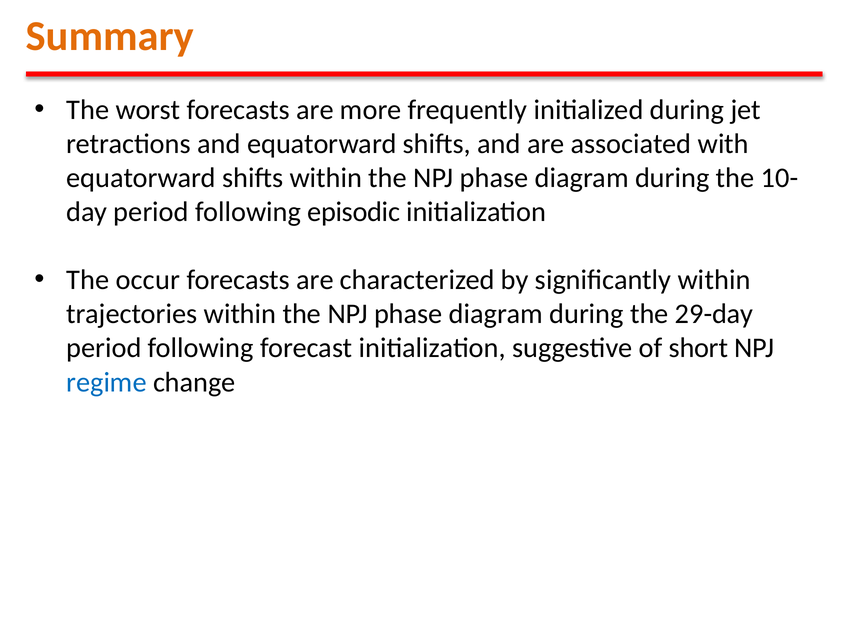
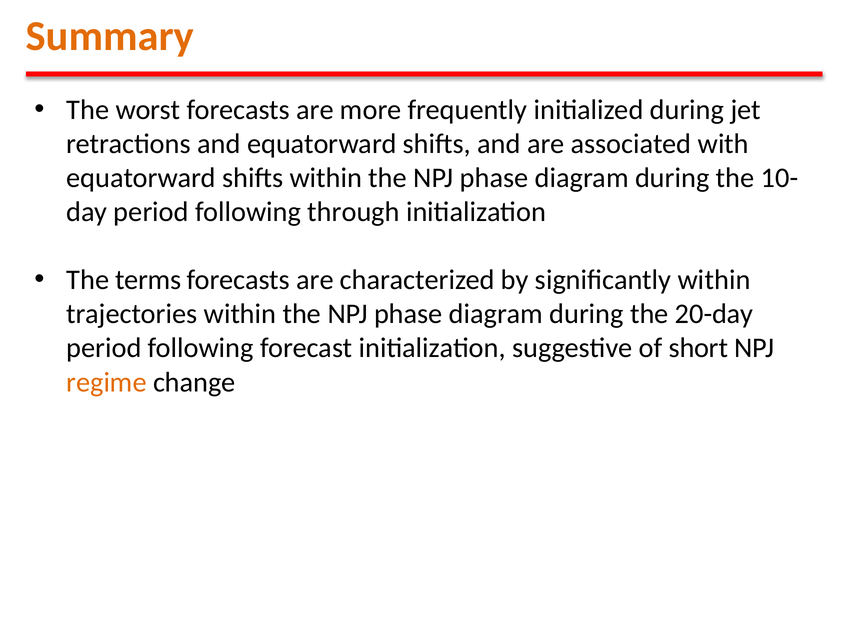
episodic: episodic -> through (354, 212)
occur: occur -> terms (148, 280)
29-day: 29-day -> 20-day (714, 314)
regime colour: blue -> orange (107, 382)
